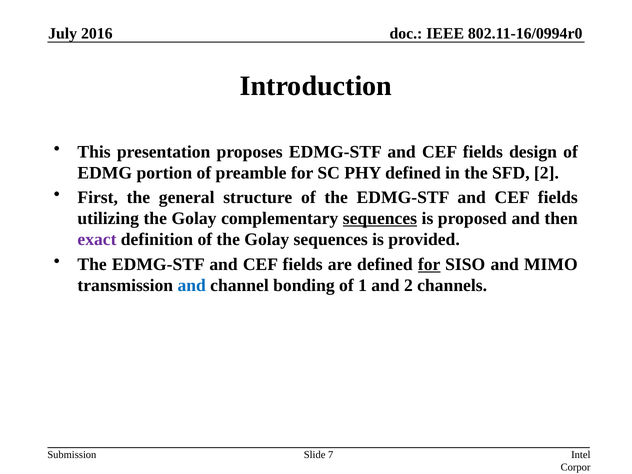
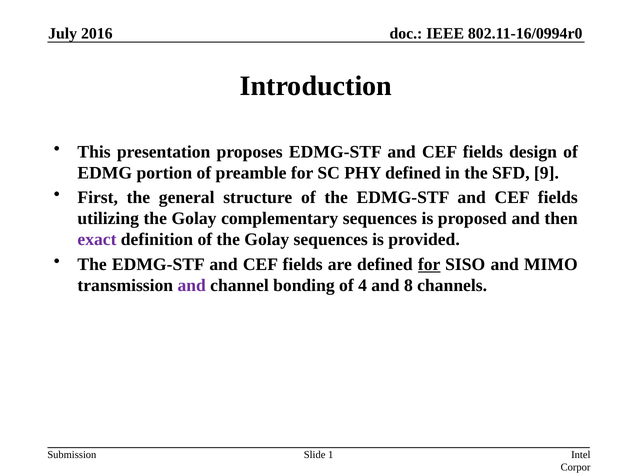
SFD 2: 2 -> 9 (546, 173)
sequences underline: present -> none (380, 219)
and colour: blue -> purple (192, 285)
1: 1 -> 4 (363, 285)
and 2: 2 -> 8 (408, 285)
7: 7 -> 1 (331, 455)
